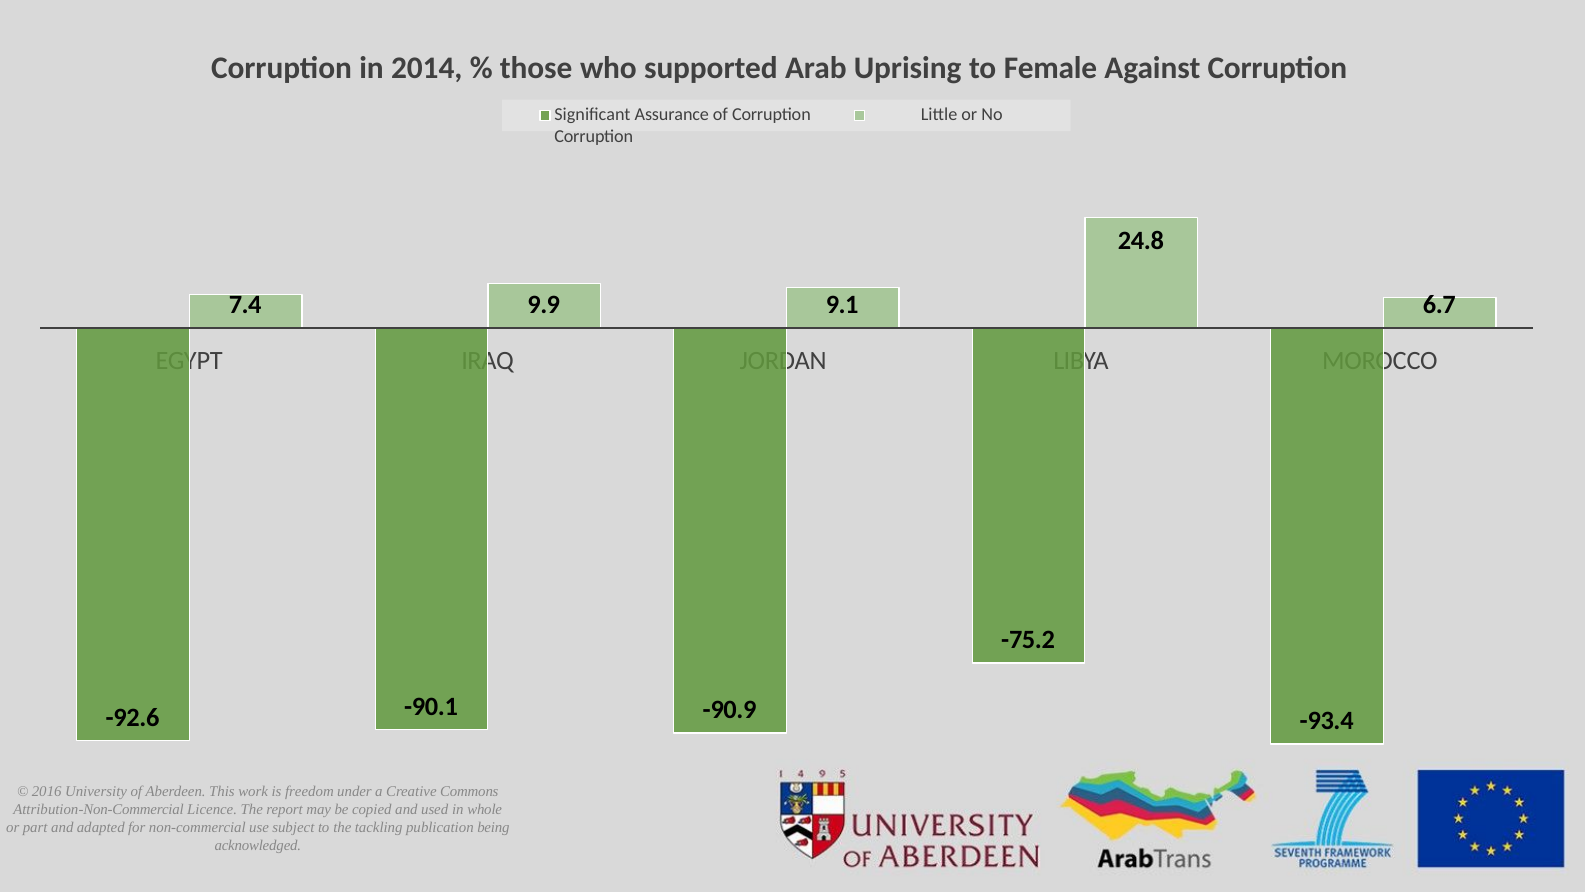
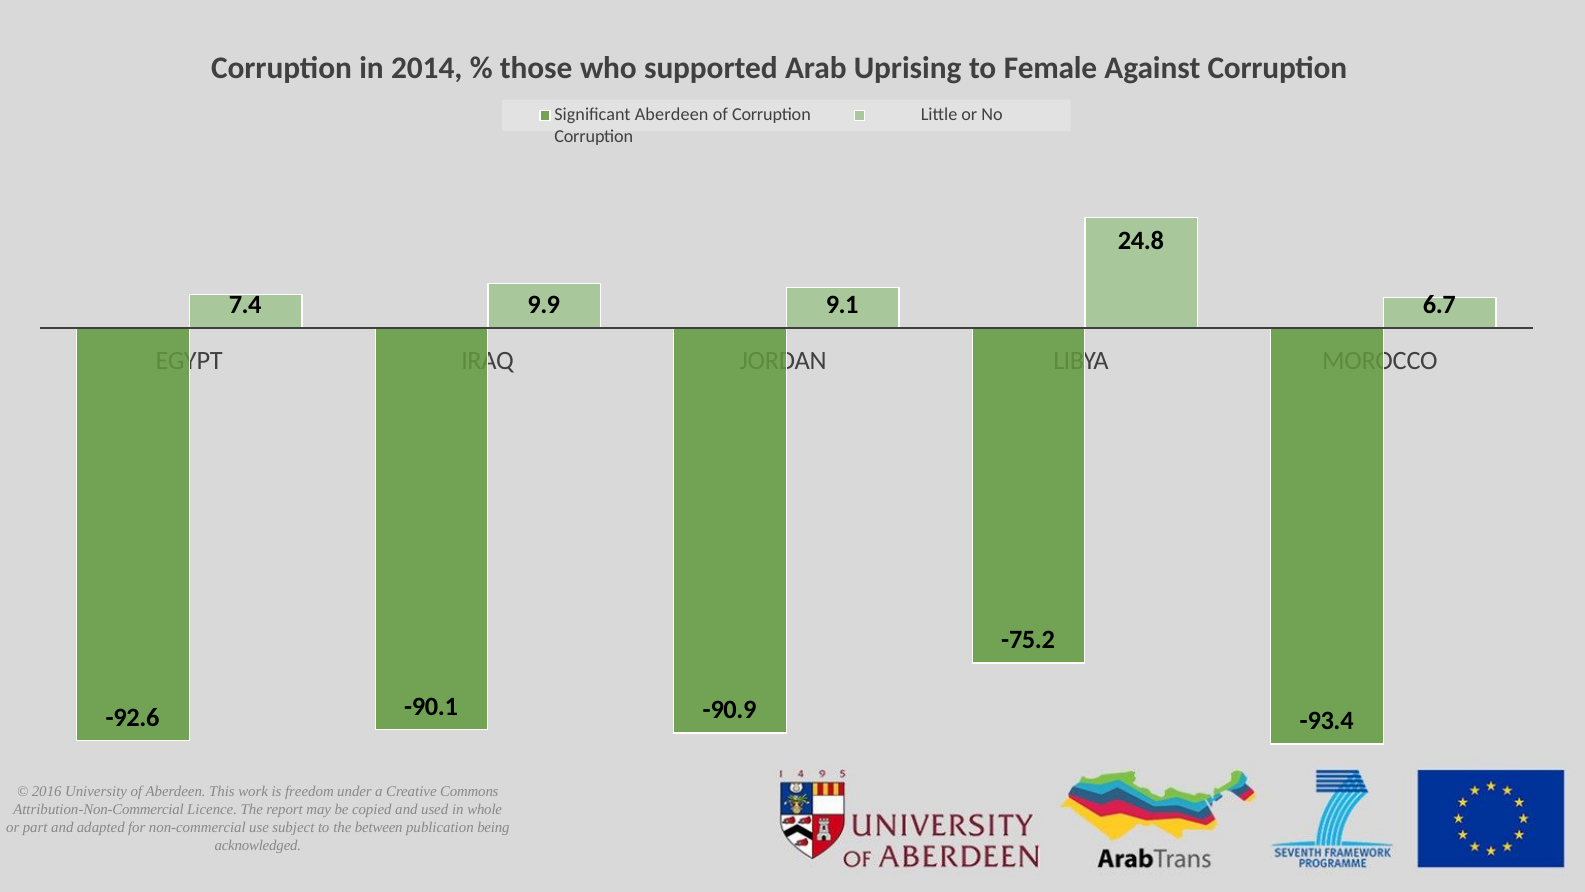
Significant Assurance: Assurance -> Aberdeen (672, 114)
tackling: tackling -> between (379, 827)
